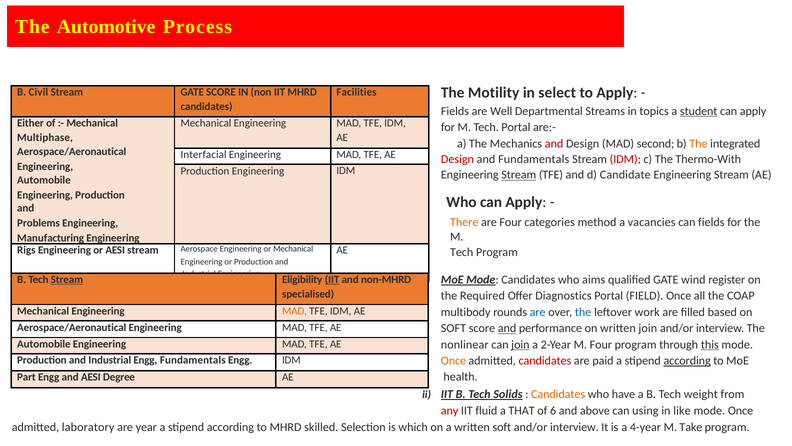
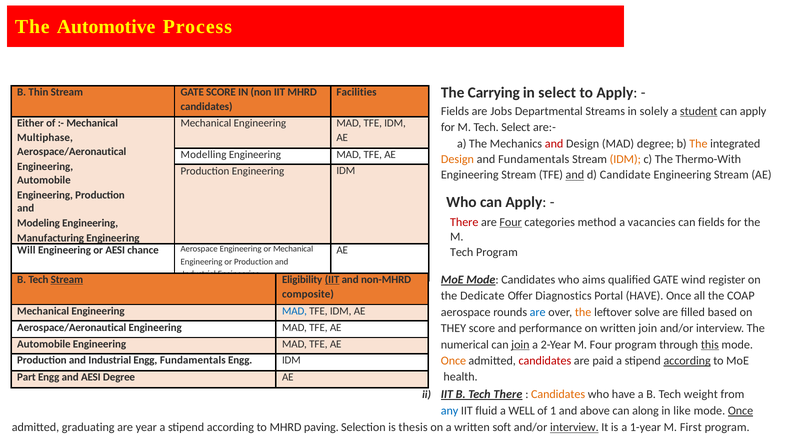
Motility: Motility -> Carrying (494, 93)
Civil: Civil -> Thin (38, 92)
Well: Well -> Jobs (501, 111)
topics: topics -> solely (654, 111)
Tech Portal: Portal -> Select (516, 127)
MAD second: second -> degree (656, 144)
Interfacial: Interfacial -> Modelling (204, 155)
Design colour: red -> orange (457, 159)
IDM colour: red -> orange (625, 159)
Stream underline: present -> none (519, 175)
and underline: none -> present (575, 175)
There colour: orange -> red (464, 222)
Four underline: none -> present (511, 222)
Problems: Problems -> Modeling (39, 223)
Rigs: Rigs -> Will (26, 250)
AESI stream: stream -> chance (143, 250)
specialised: specialised -> composite (308, 294)
Required: Required -> Dedicate (482, 296)
Portal FIELD: FIELD -> HAVE (645, 296)
MAD colour: orange -> blue (294, 311)
multibody: multibody -> aerospace (466, 312)
the colour: blue -> orange (583, 312)
work: work -> solve (647, 312)
SOFT: SOFT -> THEY (453, 328)
and underline: present -> none (507, 328)
nonlinear: nonlinear -> numerical (465, 345)
Tech Solids: Solids -> There (508, 394)
any colour: red -> blue (450, 411)
THAT: THAT -> WELL (522, 411)
6: 6 -> 1 (553, 411)
using: using -> along (645, 411)
Once underline: none -> present (741, 411)
laboratory: laboratory -> graduating (88, 427)
skilled: skilled -> paving (321, 427)
which: which -> thesis (413, 427)
interview underline: none -> present (574, 427)
4-year: 4-year -> 1-year (645, 427)
Take: Take -> First (691, 427)
